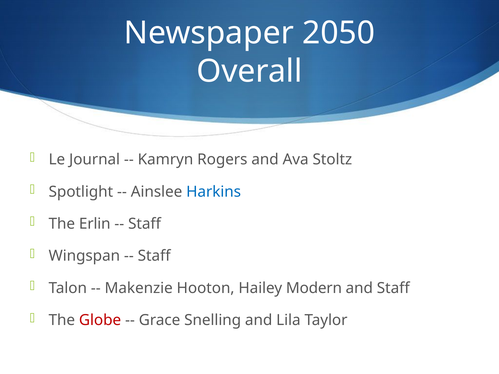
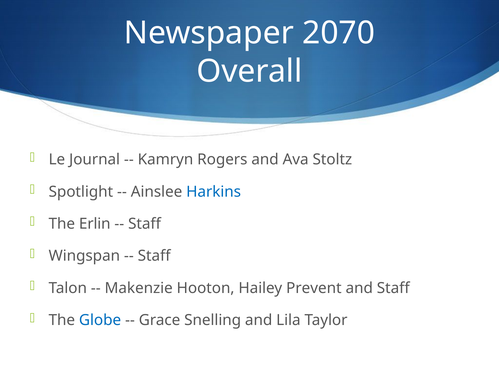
2050: 2050 -> 2070 (339, 33)
Modern: Modern -> Prevent (314, 288)
Globe colour: red -> blue (100, 320)
